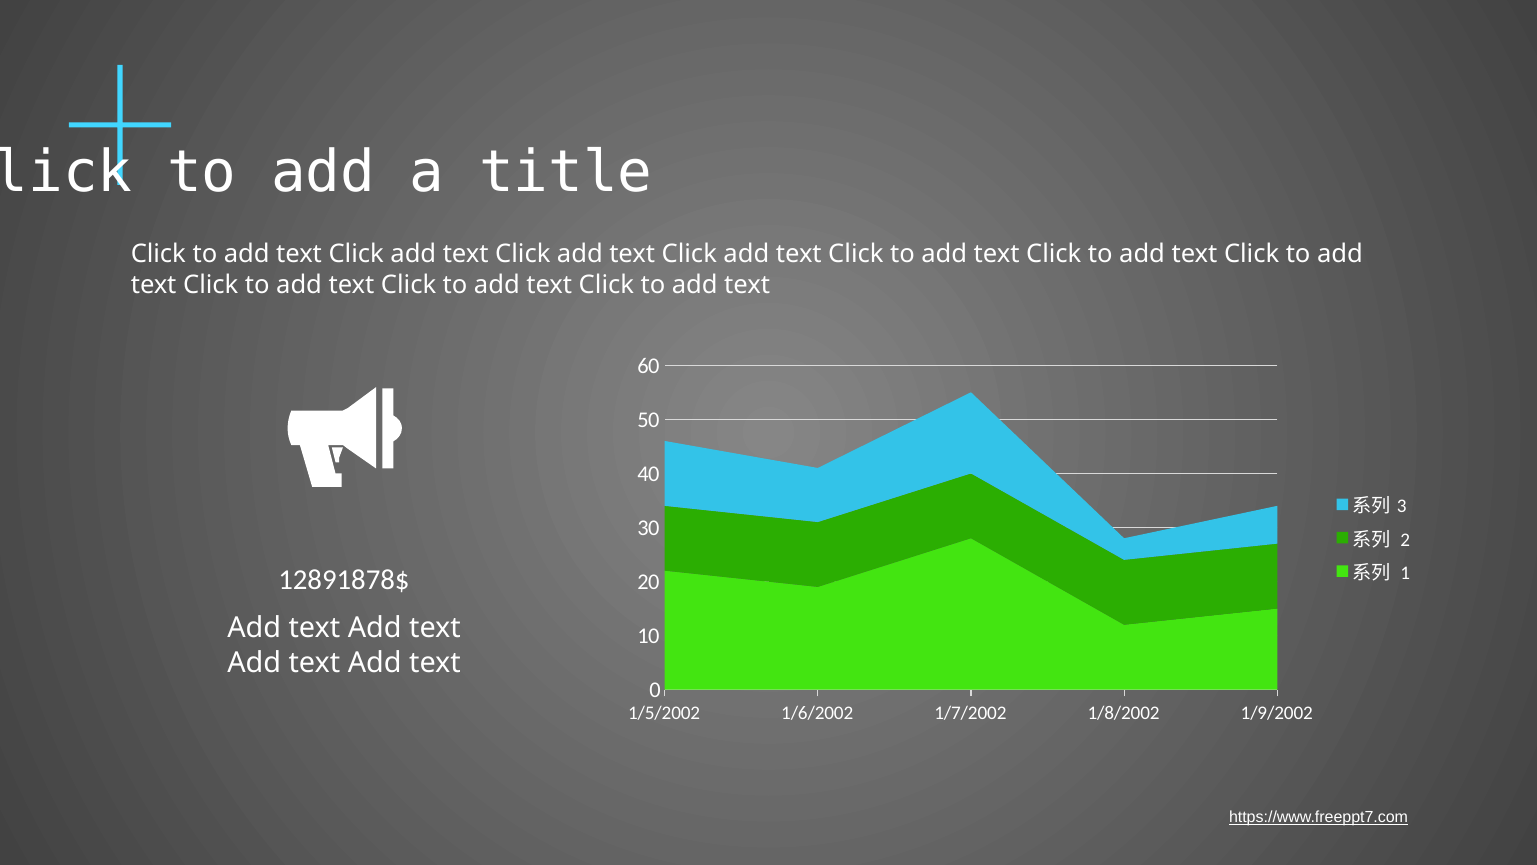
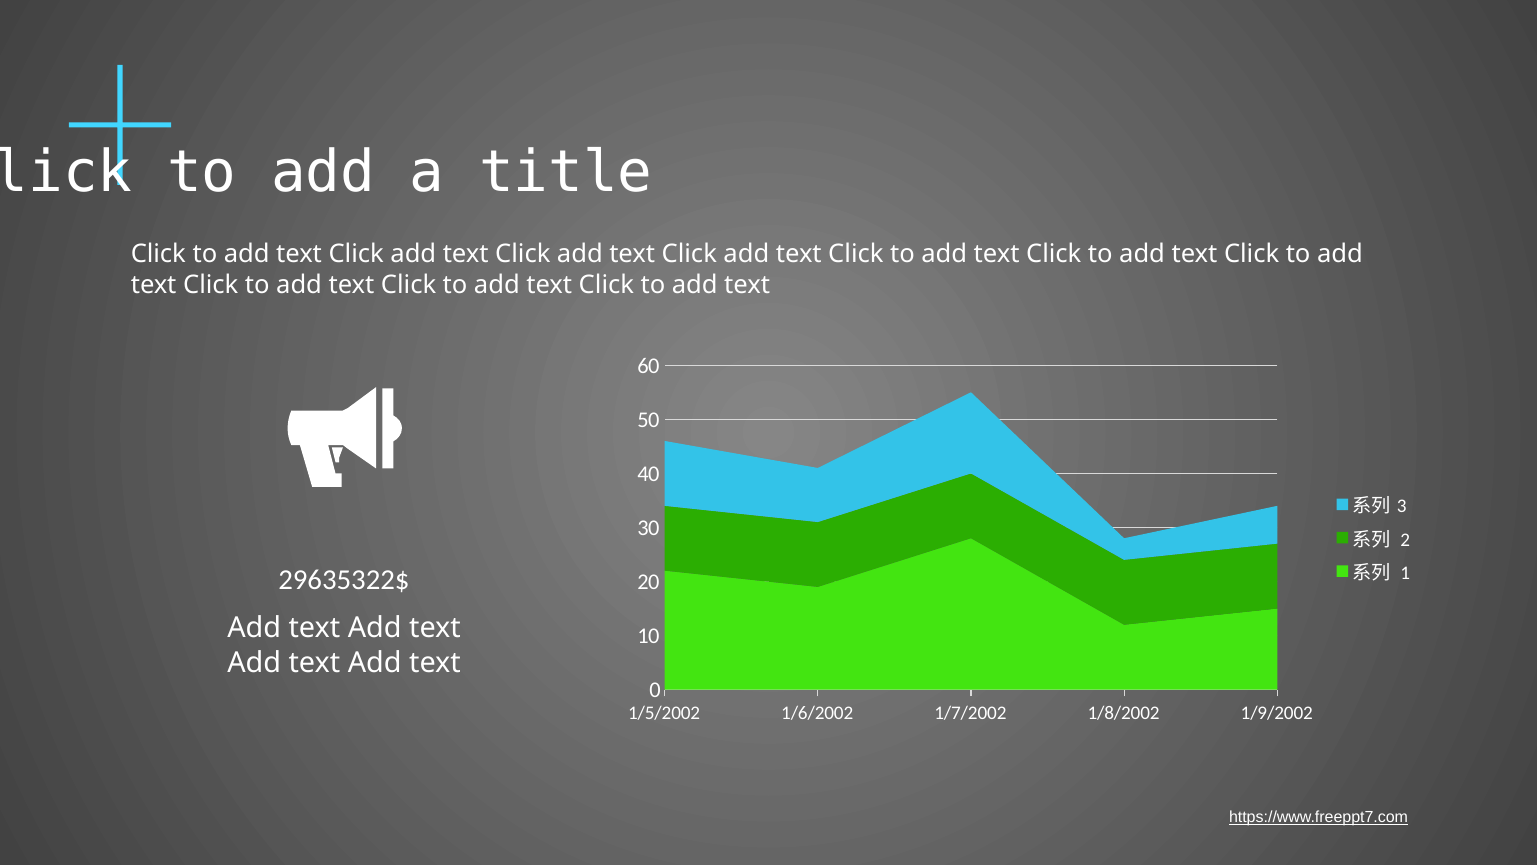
12891878$: 12891878$ -> 29635322$ (344, 579)
